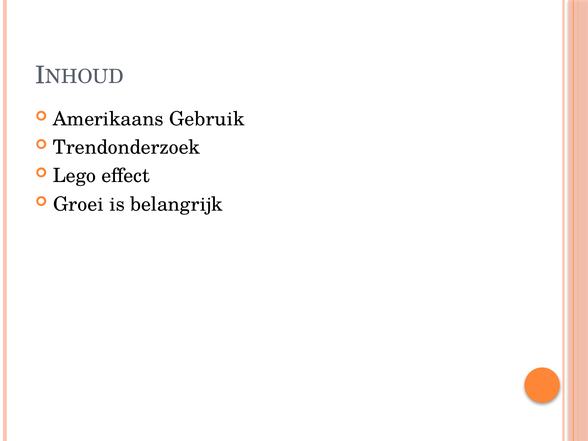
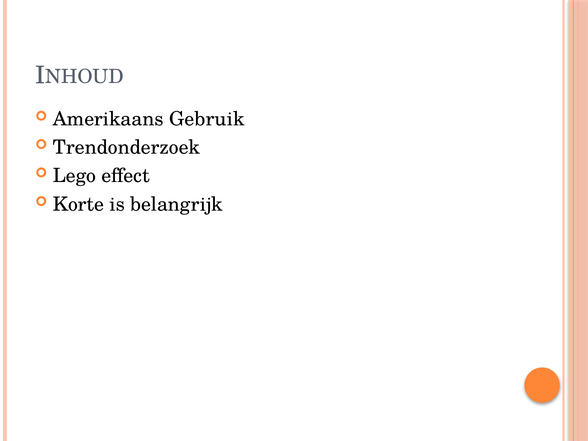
Groei: Groei -> Korte (78, 204)
